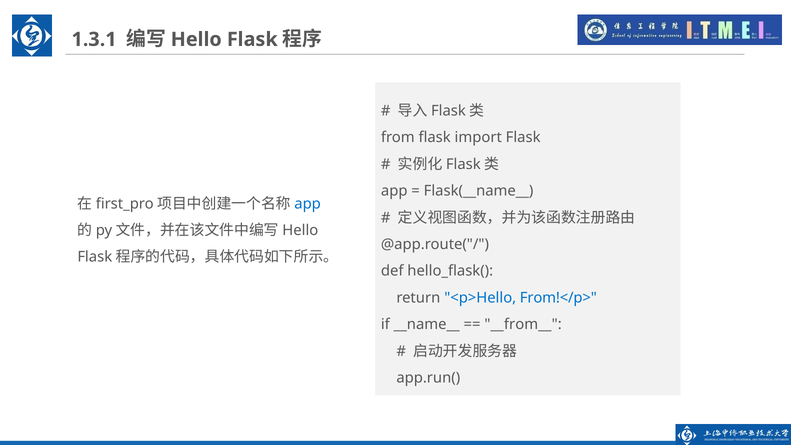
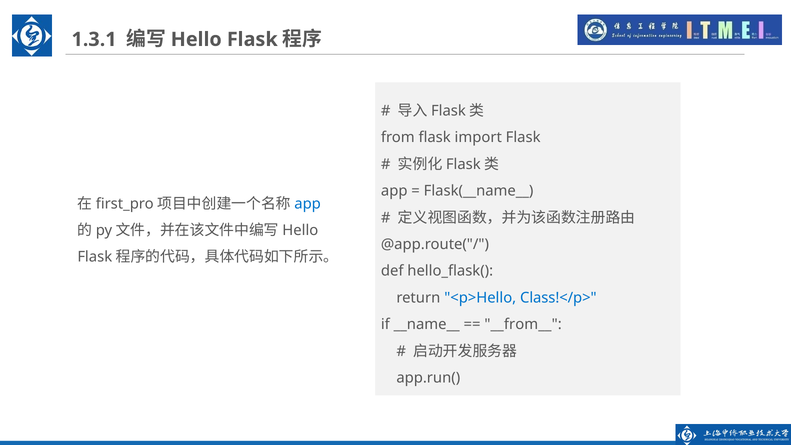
From!</p>: From!</p> -> Class!</p> (558, 298)
